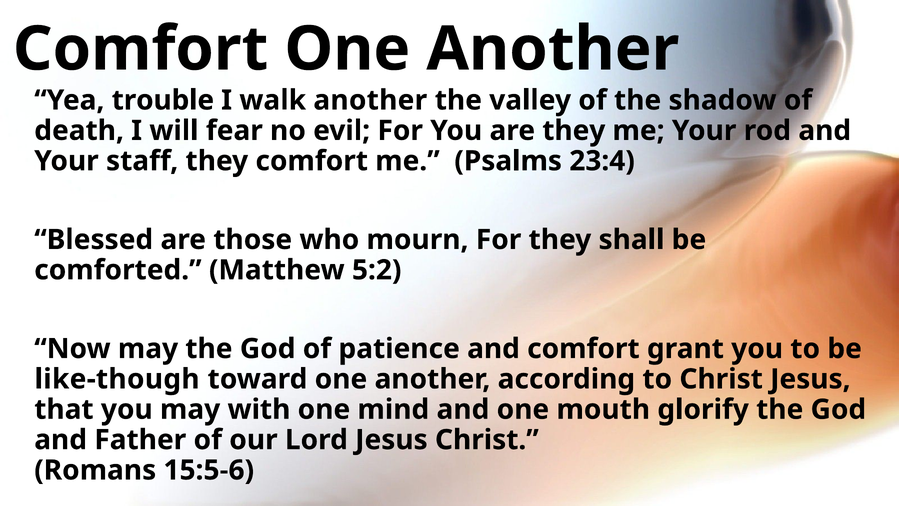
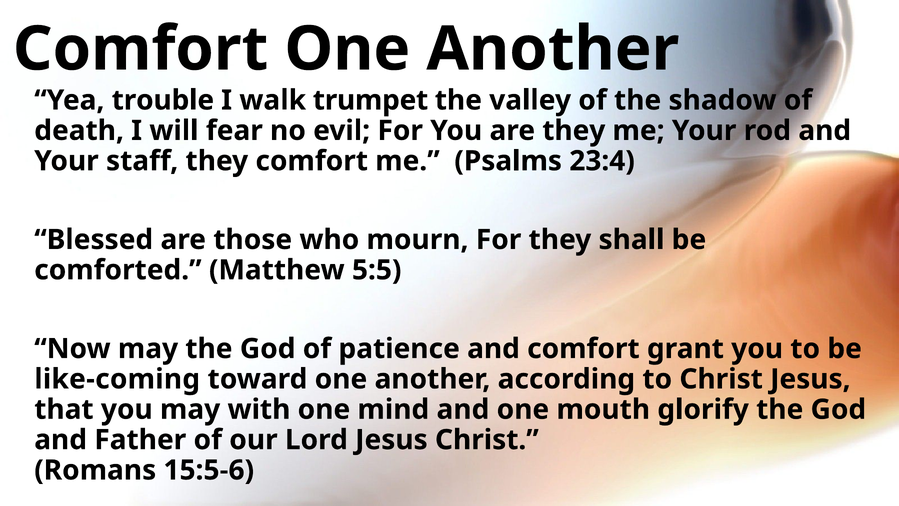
walk another: another -> trumpet (371, 100)
5:2: 5:2 -> 5:5 (377, 270)
like-though: like-though -> like-coming (117, 379)
